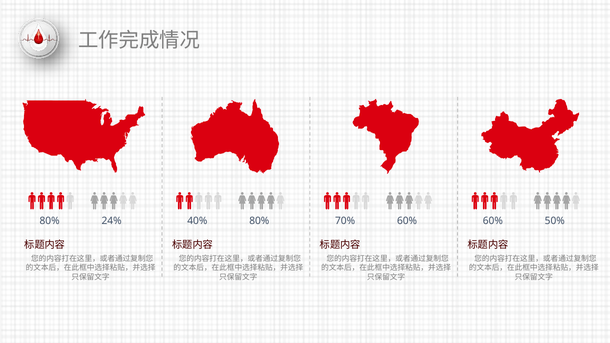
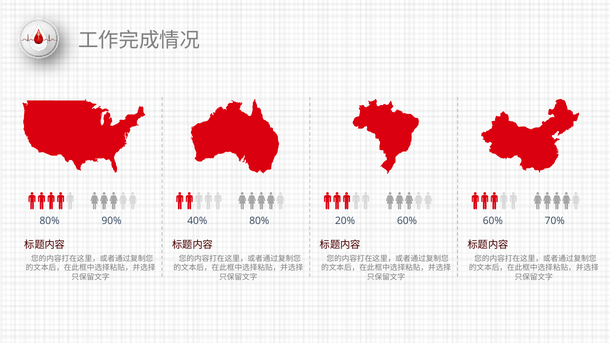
24%: 24% -> 90% (112, 221)
70%: 70% -> 20% (345, 221)
50%: 50% -> 70% (555, 221)
